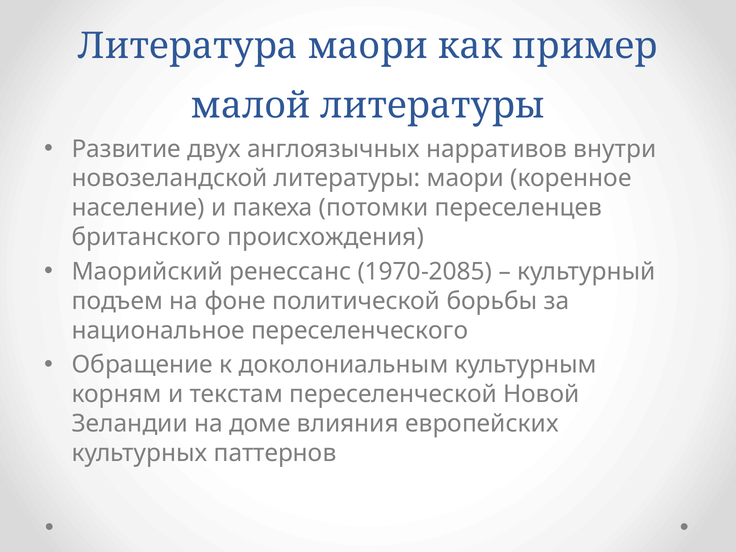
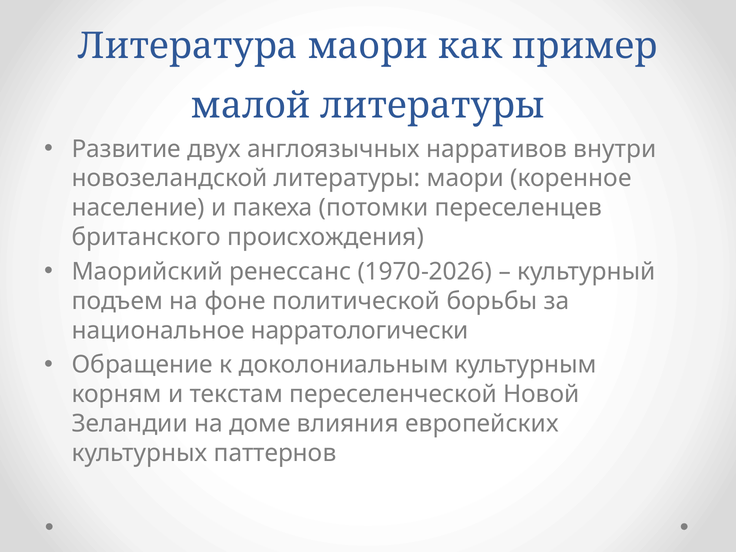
1970-2085: 1970-2085 -> 1970-2026 (425, 272)
переселенческого: переселенческого -> нарратологически (360, 330)
